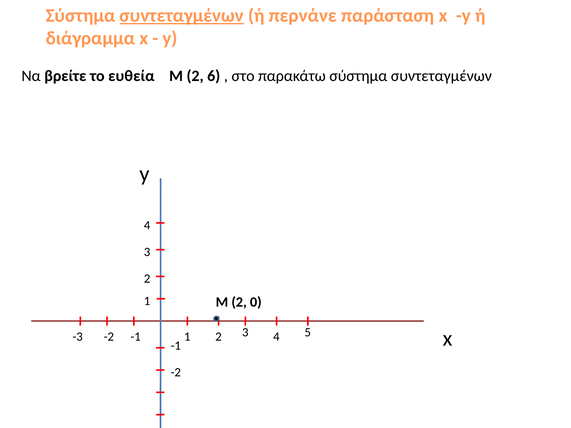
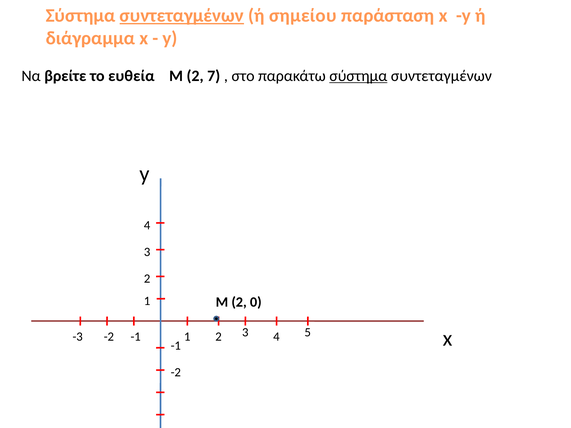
περνάνε: περνάνε -> σημείου (303, 16)
6: 6 -> 7 (214, 76)
σύστημα underline: none -> present (358, 76)
